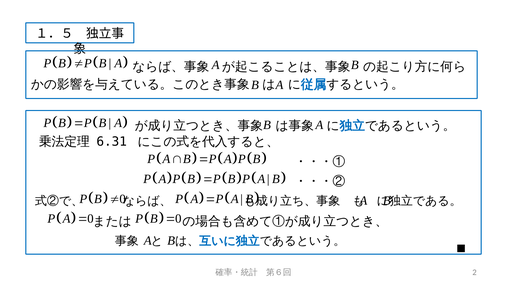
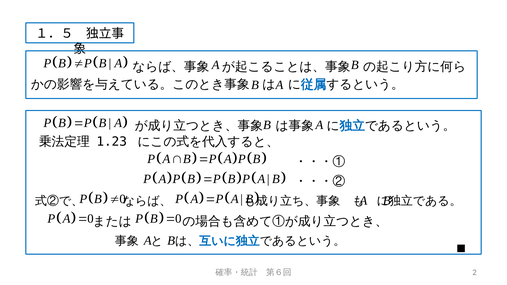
6.31: 6.31 -> 1.23 (112, 142)
